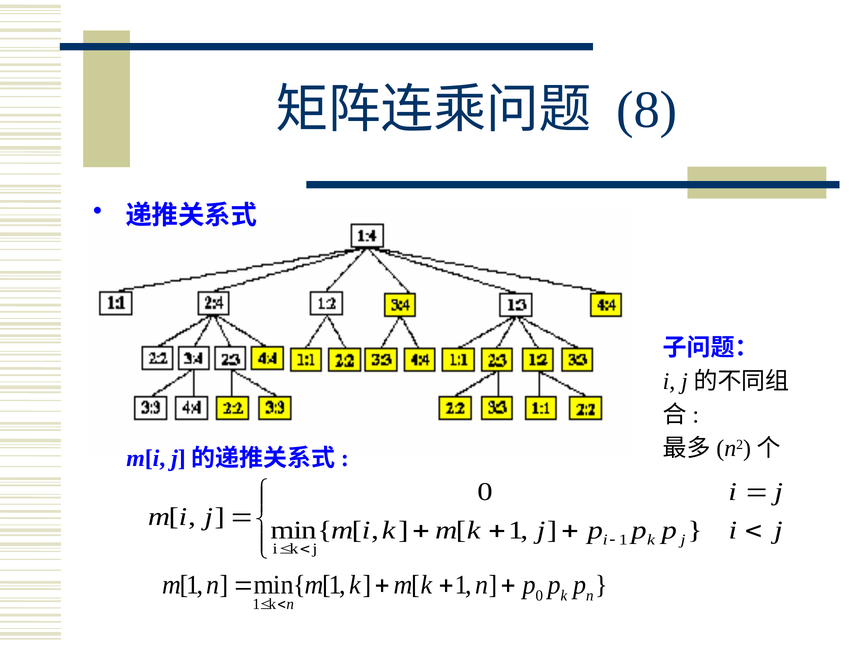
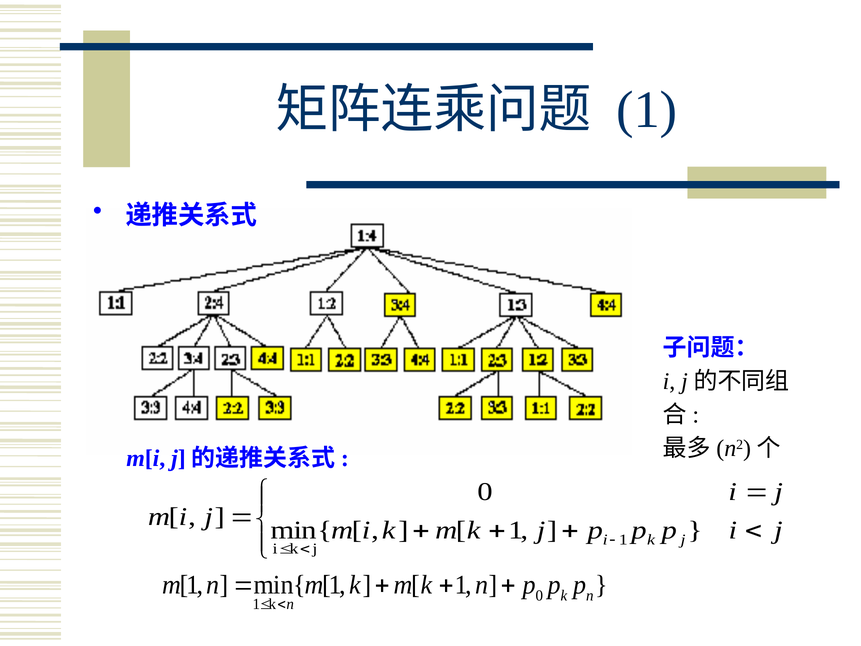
8: 8 -> 1 (647, 110)
